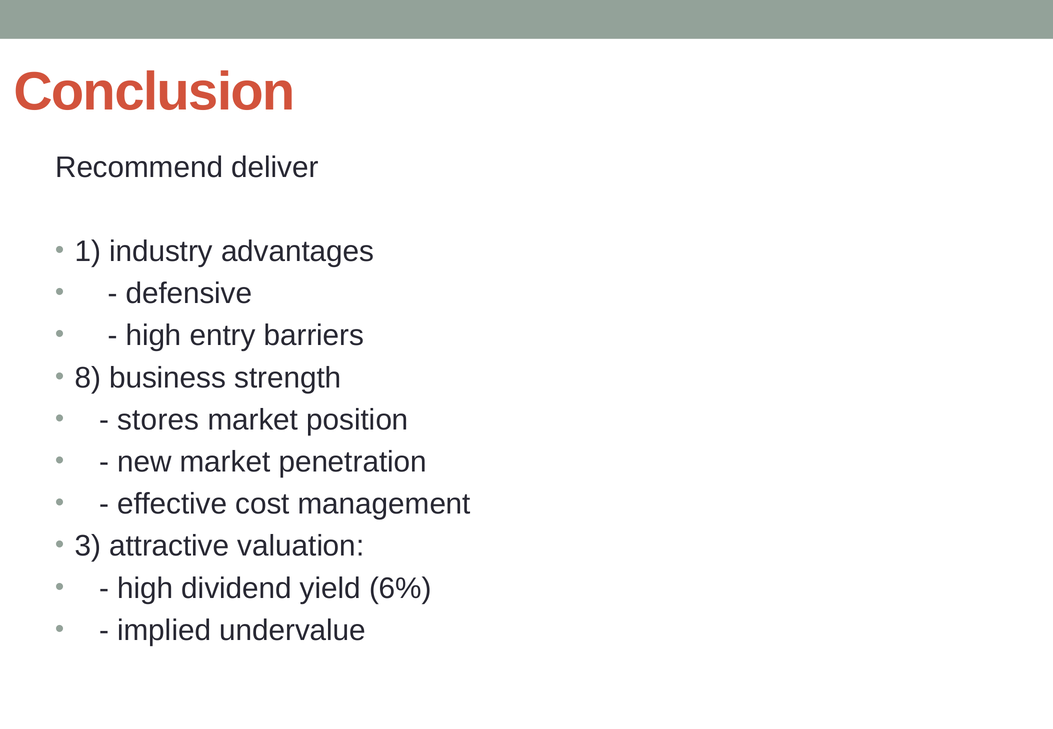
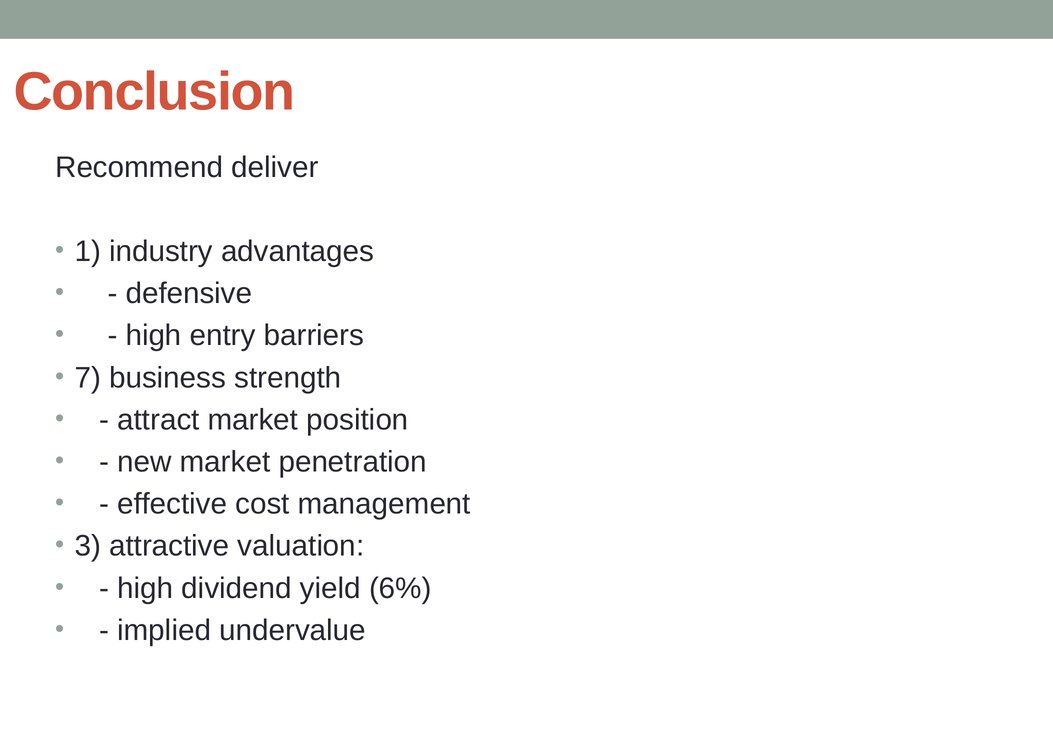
8: 8 -> 7 (88, 378)
stores: stores -> attract (158, 420)
